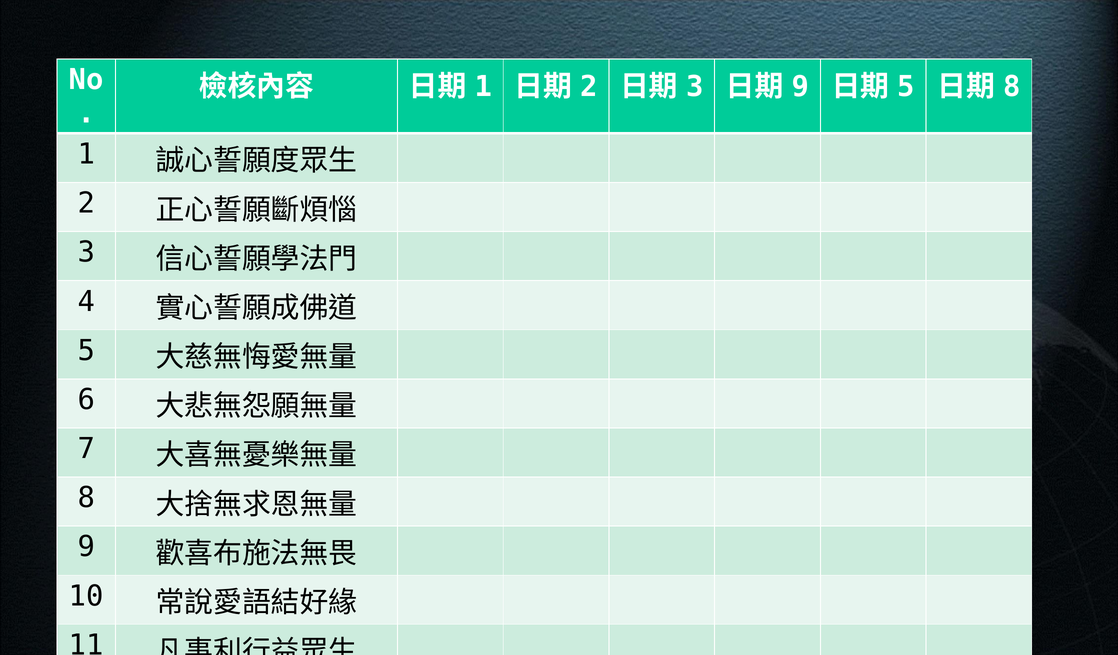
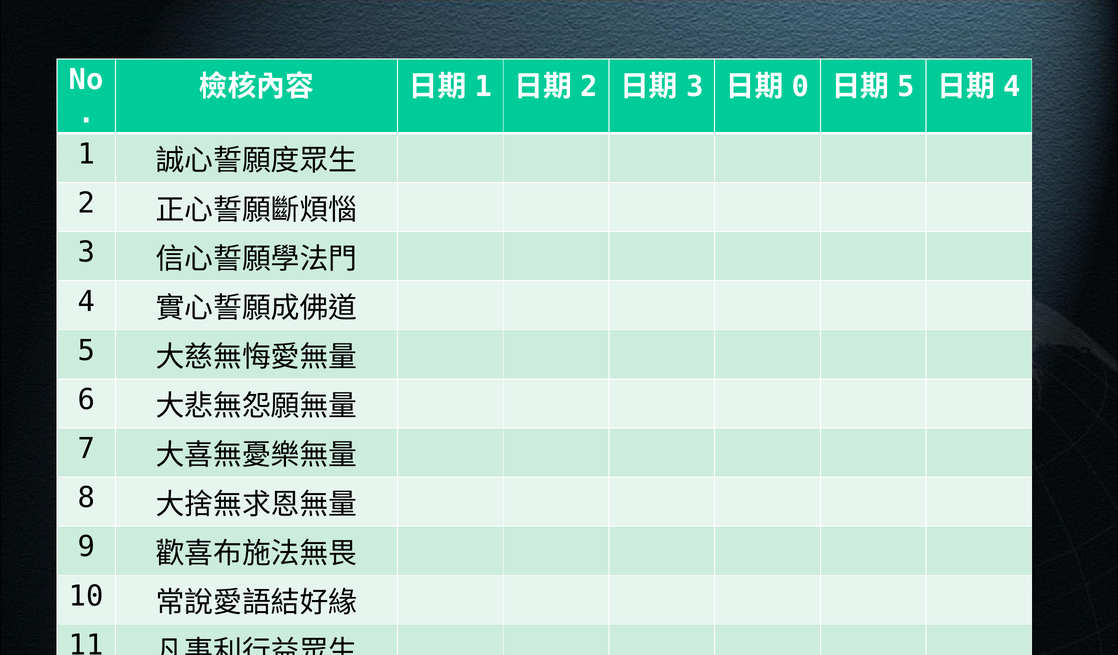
9: 9 -> 0 (800, 86)
8: 8 -> 4 (1012, 86)
